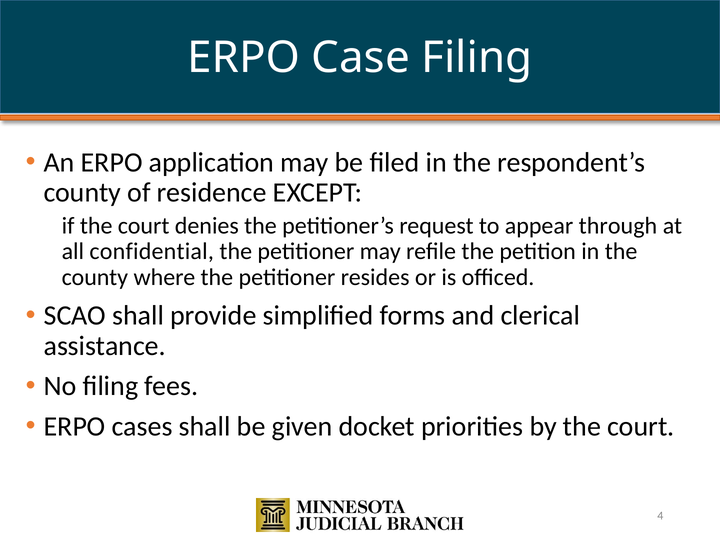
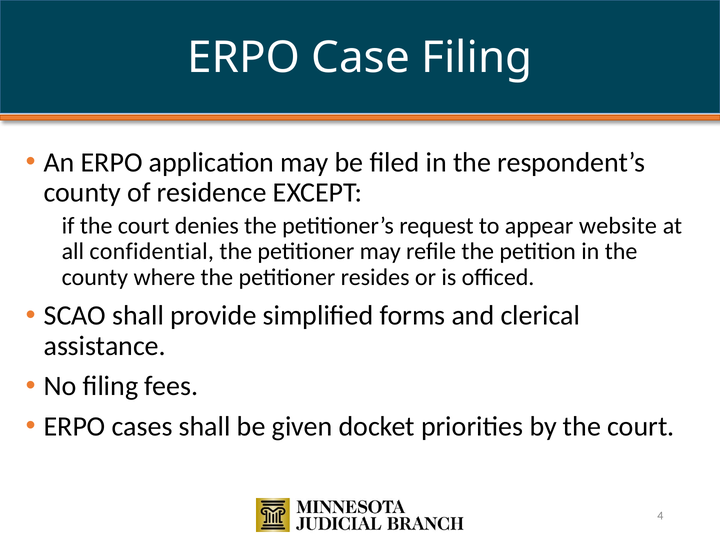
through: through -> website (618, 226)
